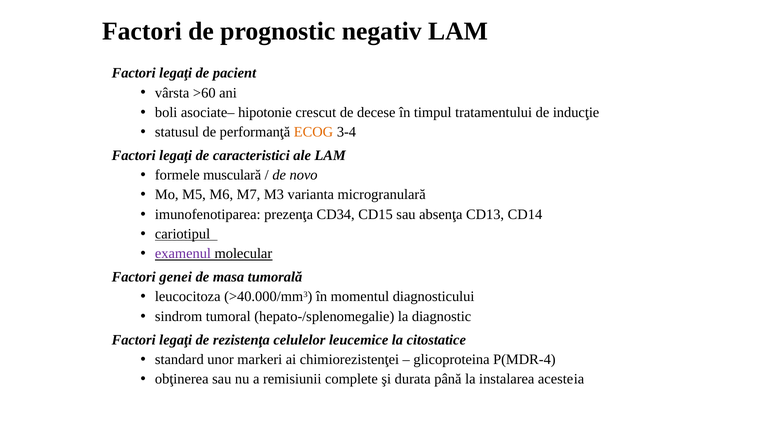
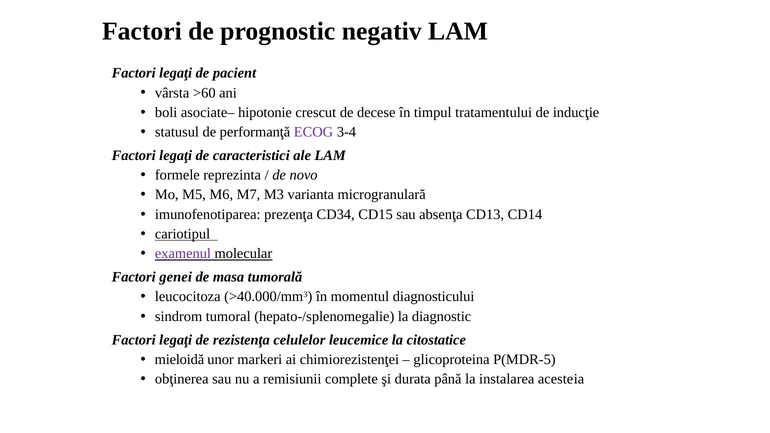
ECOG colour: orange -> purple (313, 132)
musculară: musculară -> reprezinta (232, 175)
standard: standard -> mieloidă (179, 360)
P(MDR-4: P(MDR-4 -> P(MDR-5 (524, 360)
